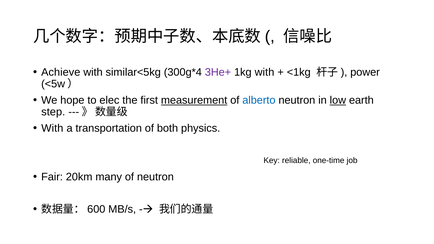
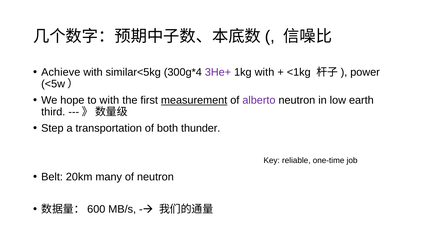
to elec: elec -> with (109, 100)
alberto colour: blue -> purple (259, 100)
low underline: present -> none (338, 100)
step: step -> third (53, 112)
With: With -> Step (52, 128)
physics: physics -> thunder (201, 128)
Fair: Fair -> Belt (52, 177)
